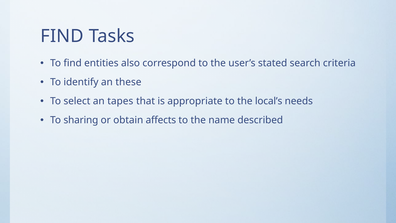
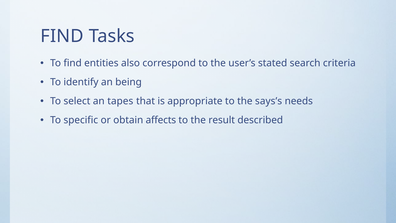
these: these -> being (129, 82)
local’s: local’s -> says’s (269, 101)
sharing: sharing -> specific (81, 120)
name: name -> result (222, 120)
